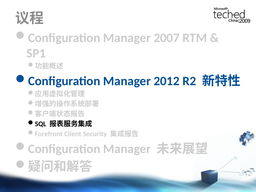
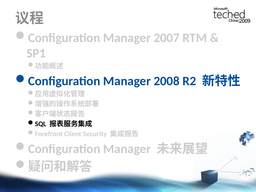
2012: 2012 -> 2008 (167, 81)
